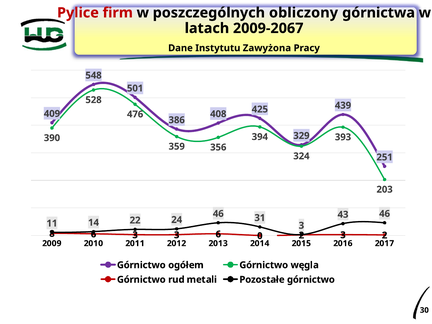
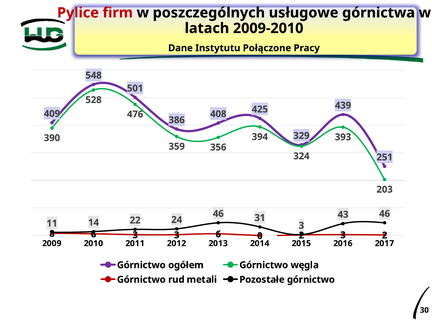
obliczony: obliczony -> usługowe (304, 13)
2009-2067: 2009-2067 -> 2009-2010 (268, 28)
Zawyżona: Zawyżona -> Połączone (267, 48)
